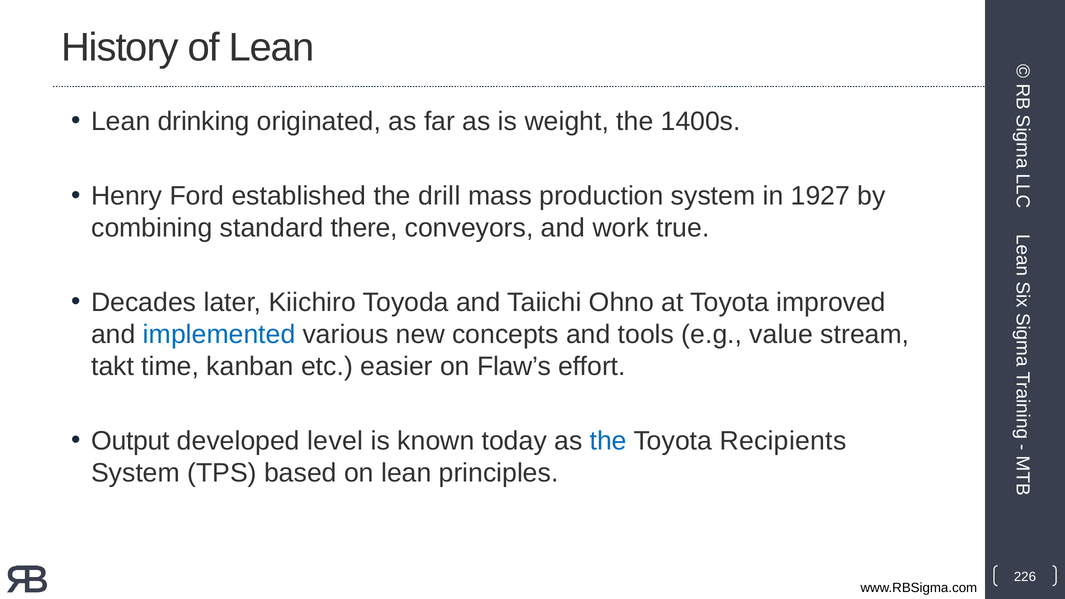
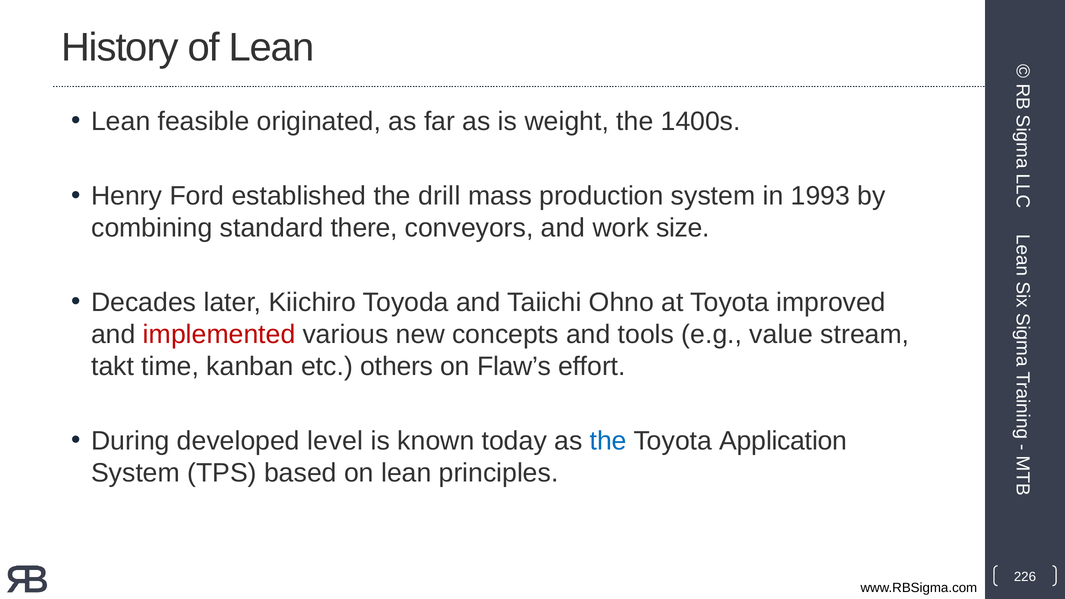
drinking: drinking -> feasible (204, 122)
1927: 1927 -> 1993 (820, 196)
true: true -> size (683, 228)
implemented colour: blue -> red (219, 335)
easier: easier -> others (397, 367)
Output: Output -> During (130, 441)
Recipients: Recipients -> Application (783, 441)
